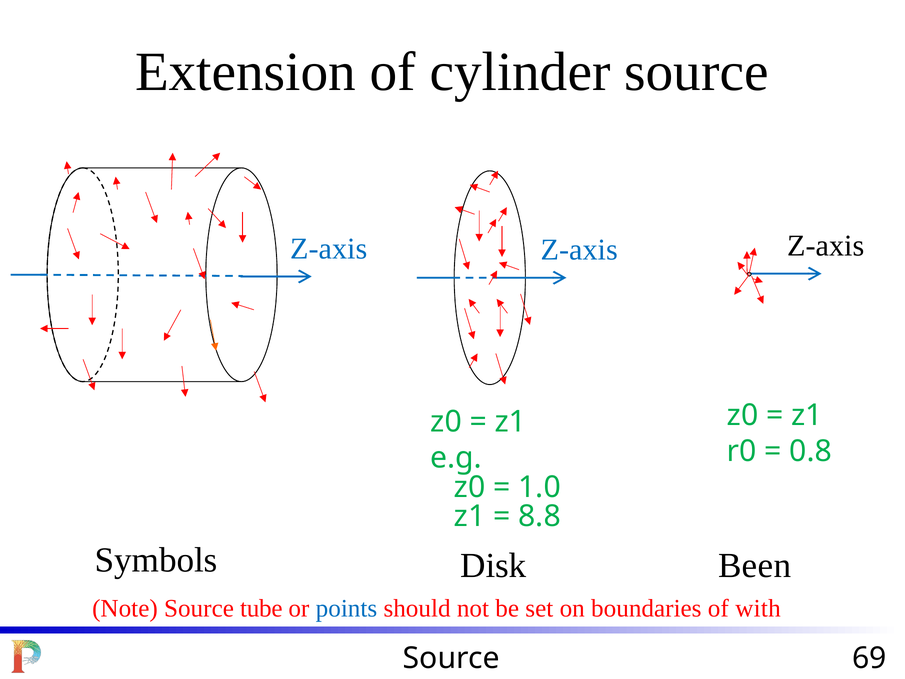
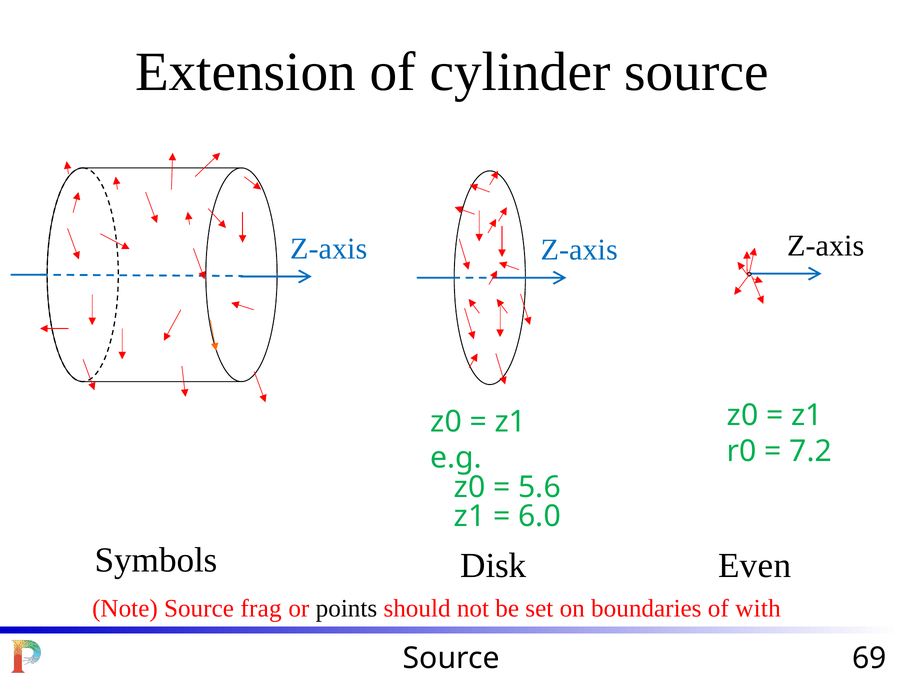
0.8: 0.8 -> 7.2 (811, 451)
1.0: 1.0 -> 5.6 (539, 487)
8.8: 8.8 -> 6.0 (539, 516)
Been: Been -> Even (755, 566)
tube: tube -> frag (261, 608)
points colour: blue -> black (346, 608)
